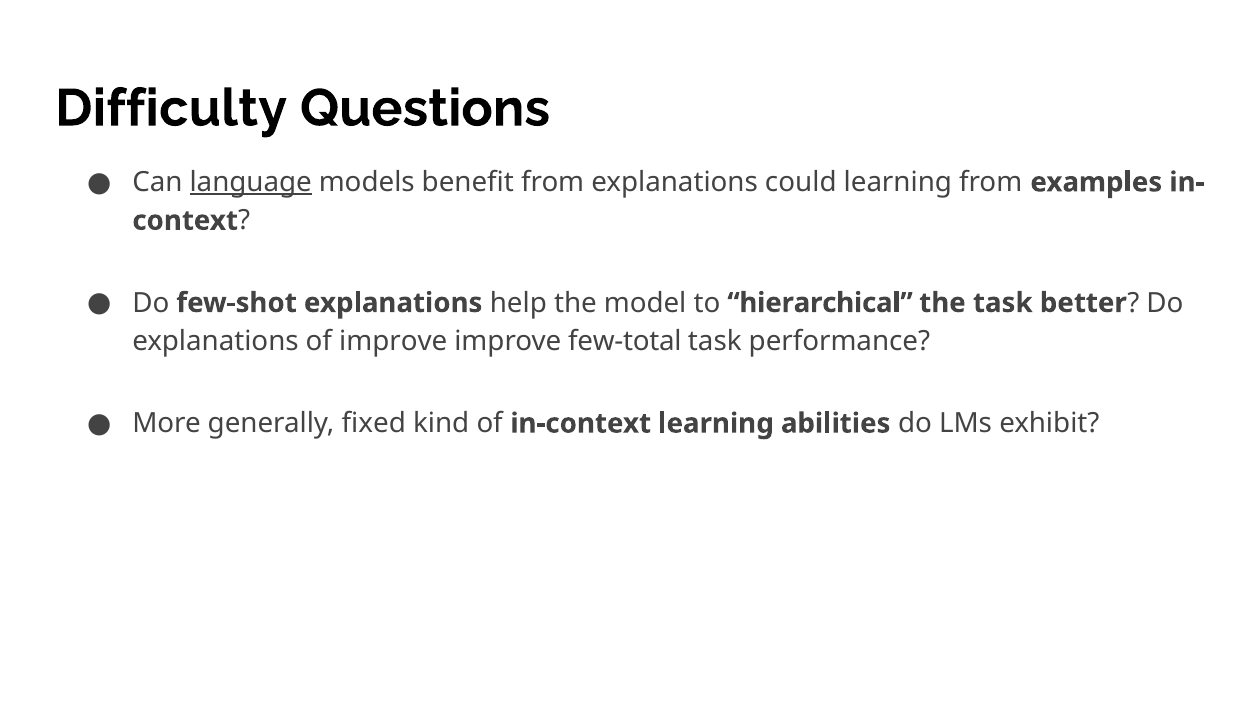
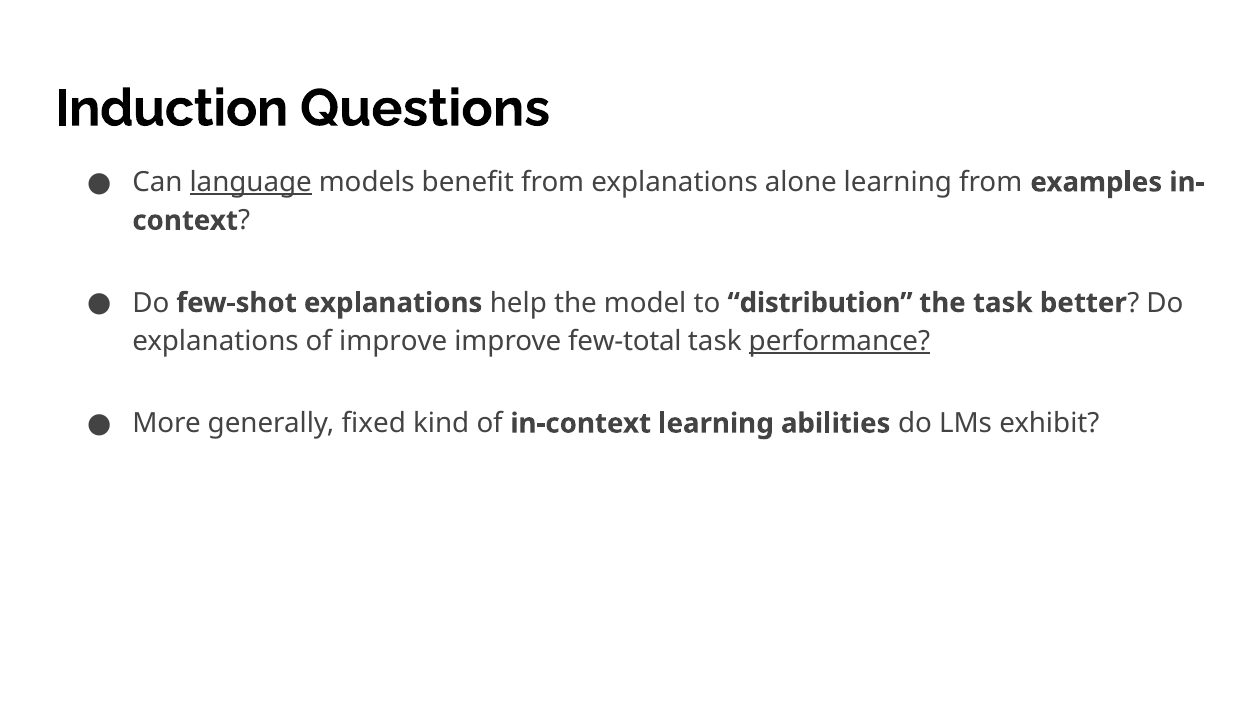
Difficulty: Difficulty -> Induction (172, 108)
could: could -> alone (801, 182)
hierarchical: hierarchical -> distribution (820, 303)
performance underline: none -> present (839, 341)
